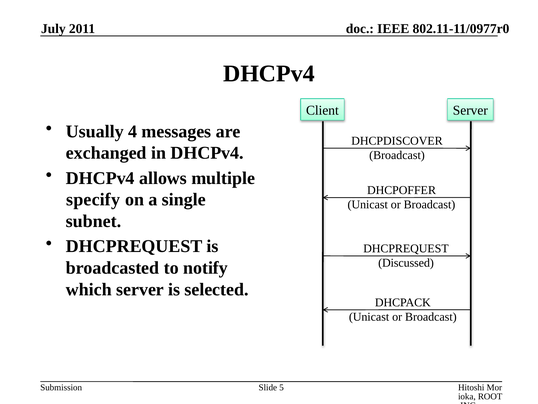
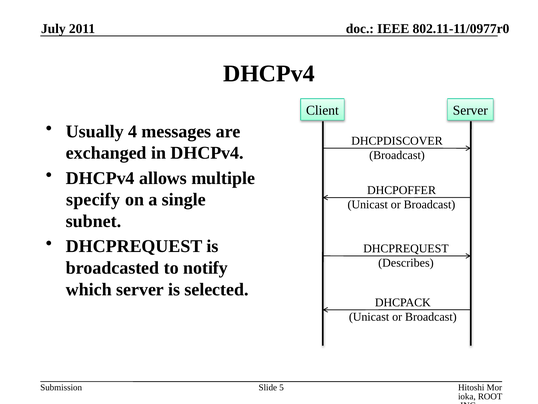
Discussed: Discussed -> Describes (406, 263)
